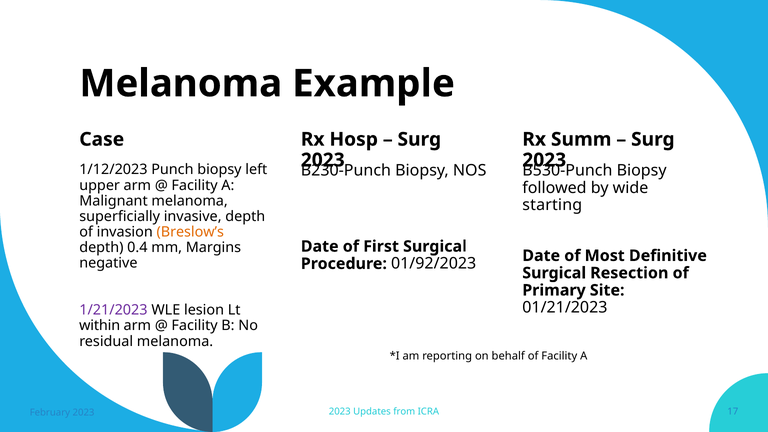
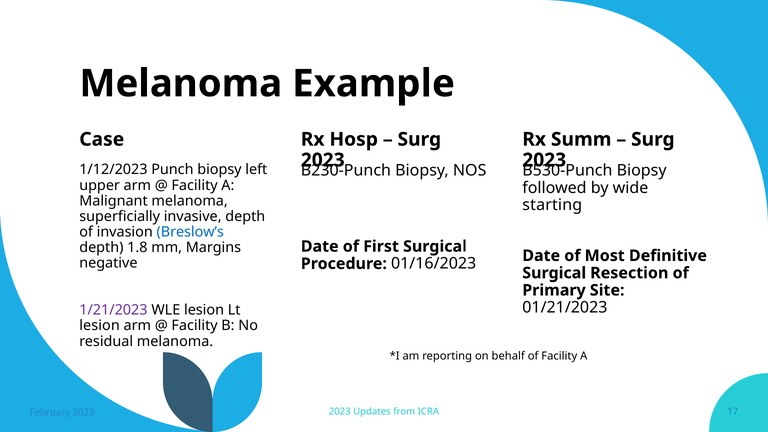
Breslow’s colour: orange -> blue (190, 232)
0.4: 0.4 -> 1.8 (137, 248)
01/92/2023: 01/92/2023 -> 01/16/2023 (434, 264)
within: within -> lesion (100, 326)
